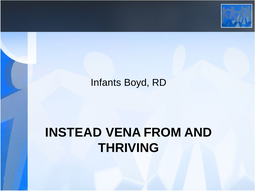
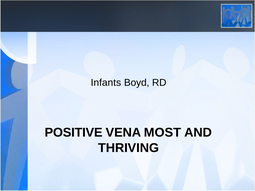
INSTEAD: INSTEAD -> POSITIVE (74, 133)
FROM: FROM -> MOST (162, 133)
